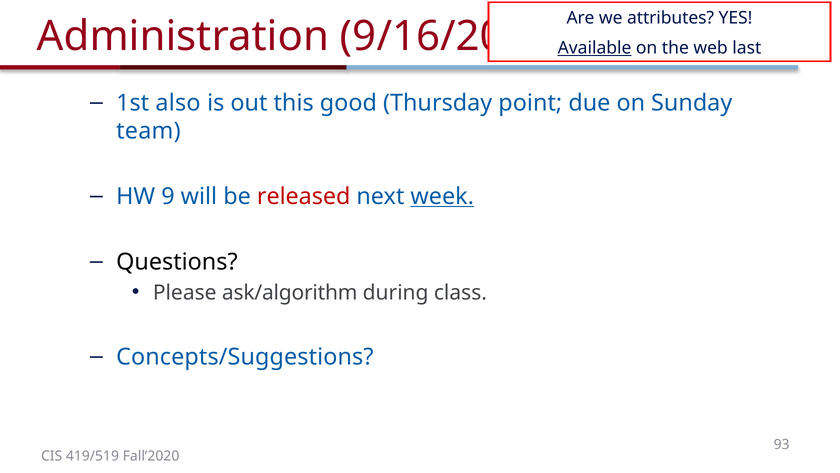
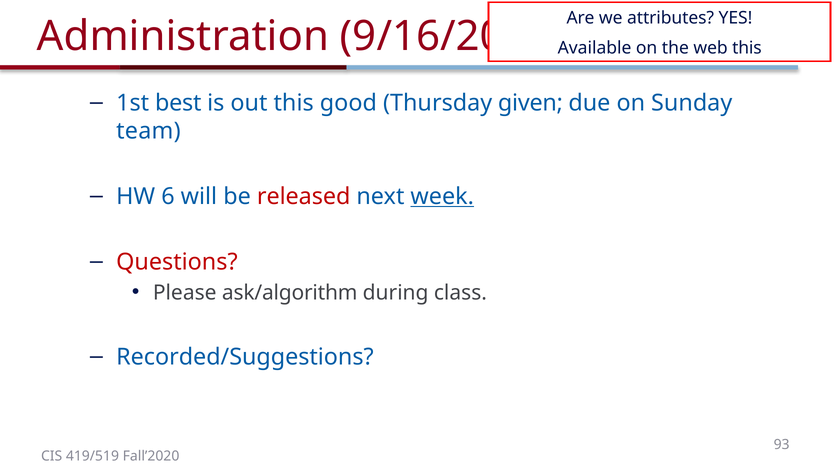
Available underline: present -> none (595, 48)
web last: last -> this (747, 48)
also: also -> best (178, 103)
point: point -> given (530, 103)
9: 9 -> 6 (168, 196)
Questions colour: black -> red (177, 262)
Concepts/Suggestions: Concepts/Suggestions -> Recorded/Suggestions (245, 356)
